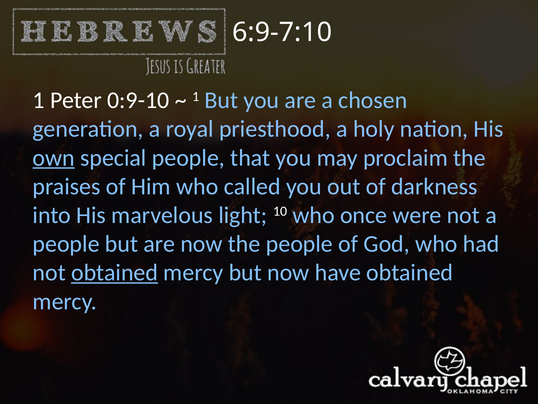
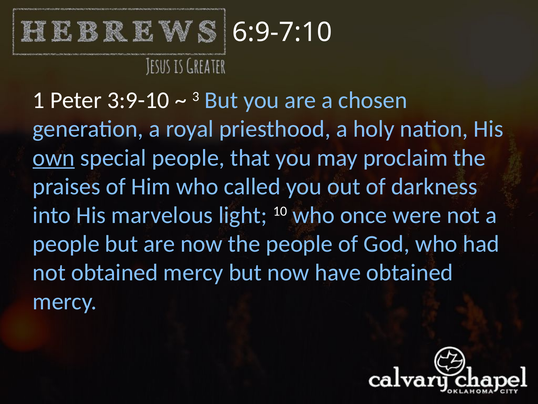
0:9-10: 0:9-10 -> 3:9-10 (138, 100)
1: 1 -> 3 (196, 96)
obtained underline: present -> none (115, 272)
